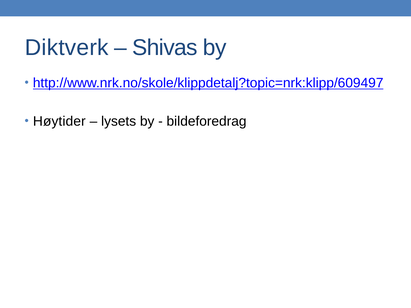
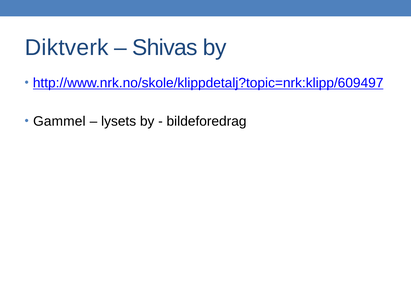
Høytider: Høytider -> Gammel (59, 122)
